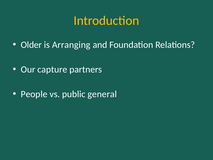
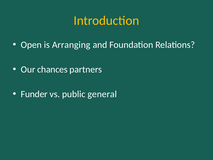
Older: Older -> Open (31, 45)
capture: capture -> chances (52, 69)
People: People -> Funder (34, 94)
